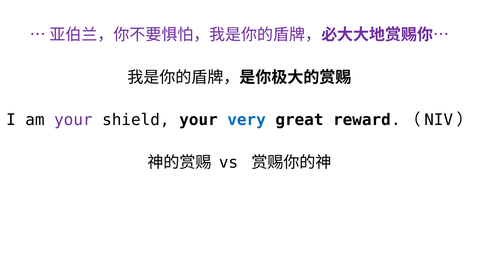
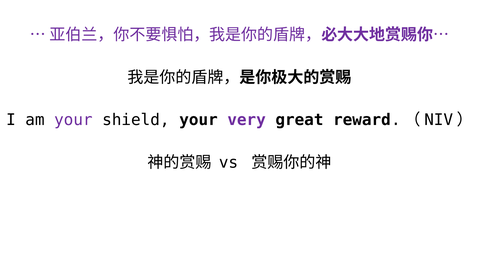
very colour: blue -> purple (247, 120)
